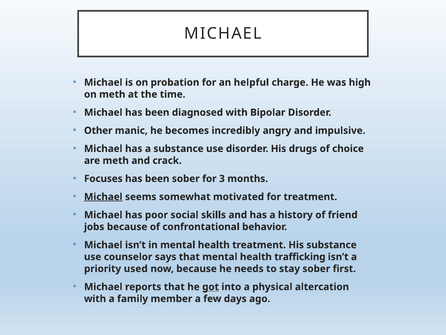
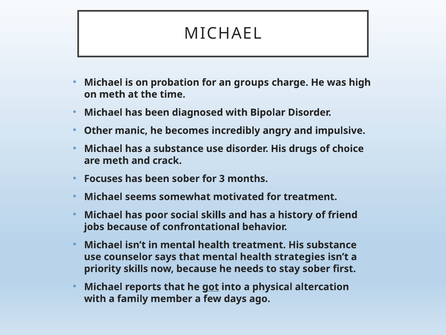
helpful: helpful -> groups (251, 82)
Michael underline: present -> none (103, 197)
trafficking: trafficking -> strategies (300, 256)
priority used: used -> skills (136, 268)
